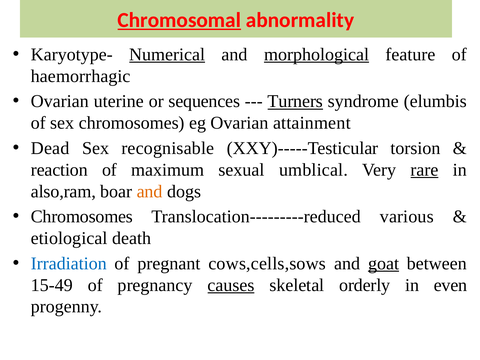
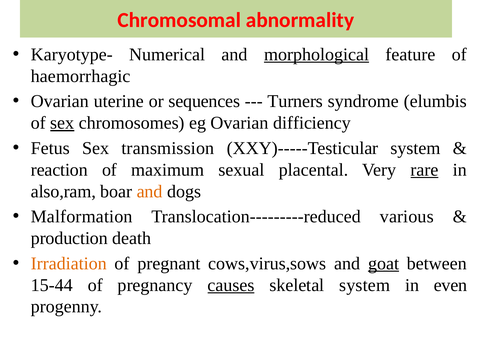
Chromosomal underline: present -> none (179, 20)
Numerical underline: present -> none (167, 54)
Turners underline: present -> none (295, 101)
sex underline: none -> present (62, 123)
attainment: attainment -> difficiency (312, 123)
Dead: Dead -> Fetus (50, 148)
recognisable: recognisable -> transmission (168, 148)
XXY)-----Testicular torsion: torsion -> system (416, 148)
umblical: umblical -> placental (314, 170)
Chromosomes: Chromosomes -> Malformation (82, 217)
etiological: etiological -> production (69, 238)
Irradiation colour: blue -> orange (69, 263)
cows,cells,sows: cows,cells,sows -> cows,virus,sows (267, 263)
15-49: 15-49 -> 15-44 (52, 285)
skeletal orderly: orderly -> system (365, 285)
